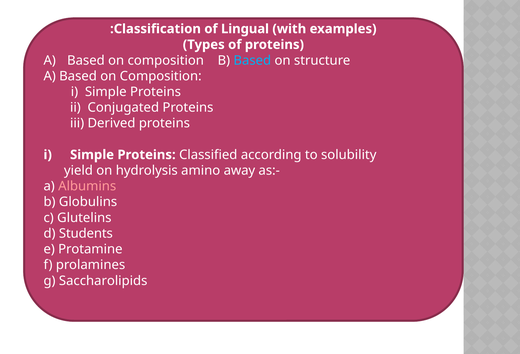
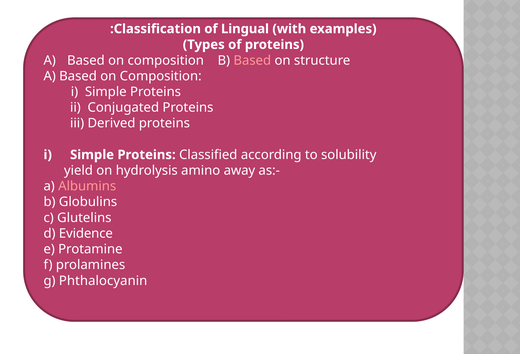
Based colour: light blue -> pink (252, 60)
Students: Students -> Evidence (86, 233)
Saccharolipids: Saccharolipids -> Phthalocyanin (103, 281)
